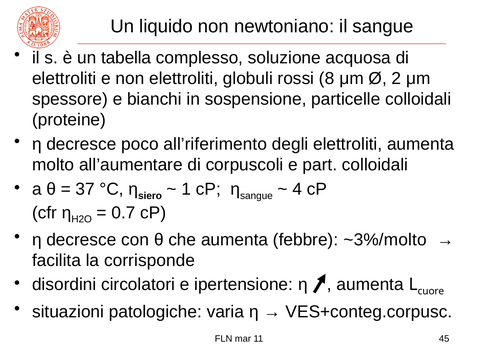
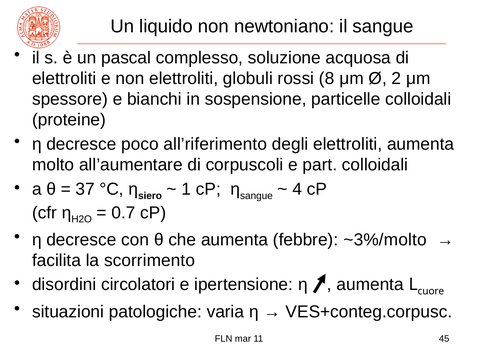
tabella: tabella -> pascal (126, 58)
corrisponde: corrisponde -> scorrimento (150, 260)
